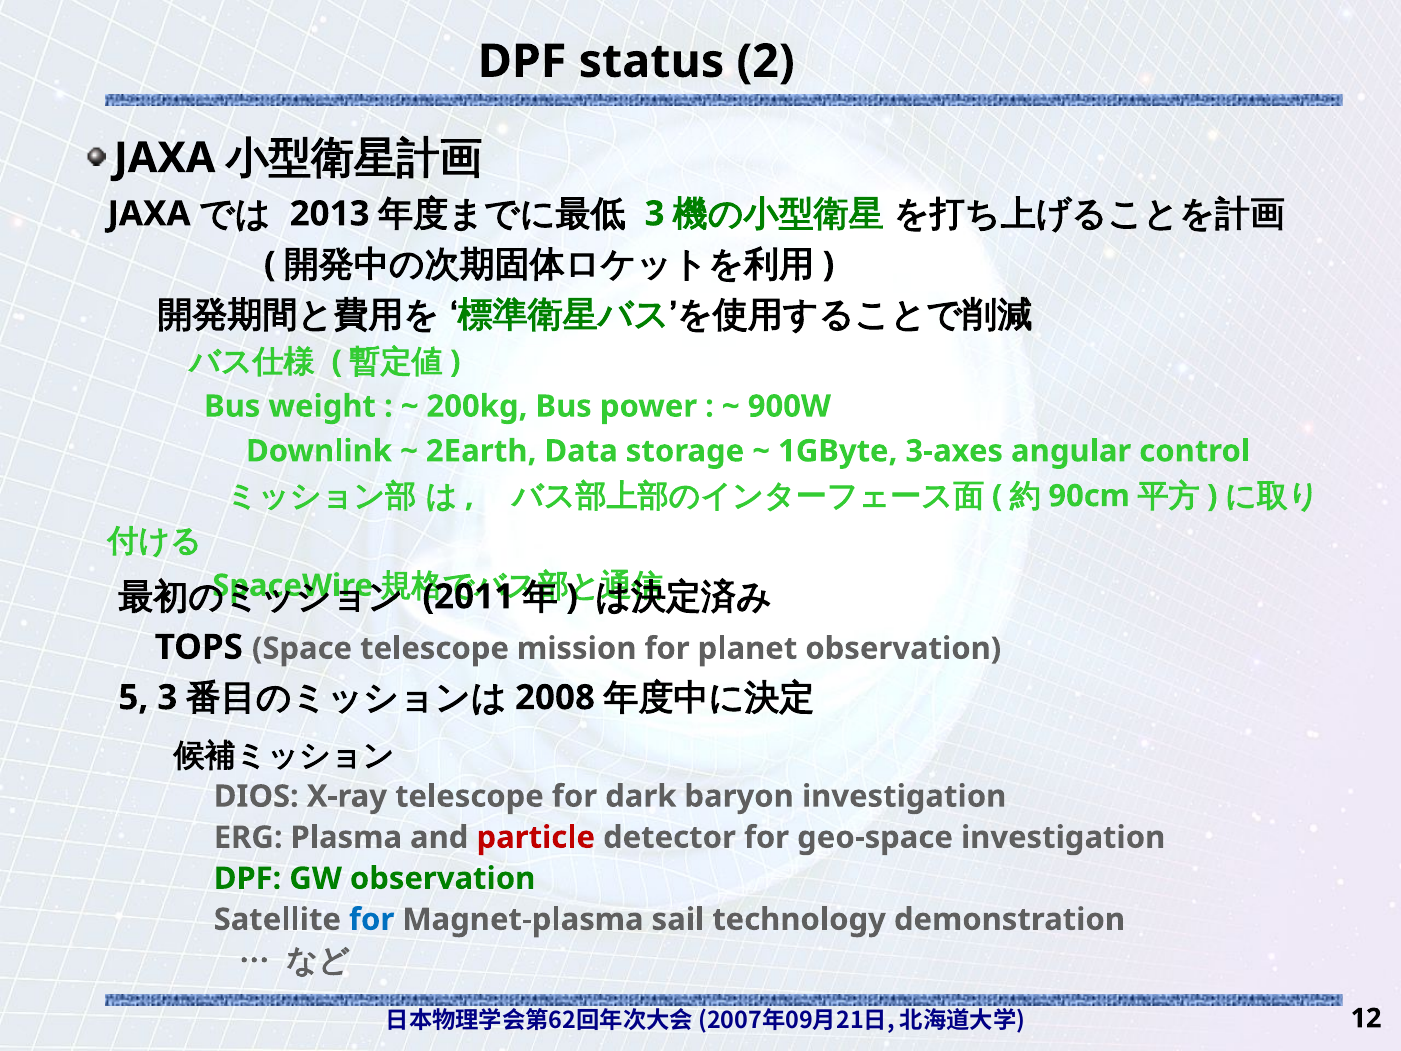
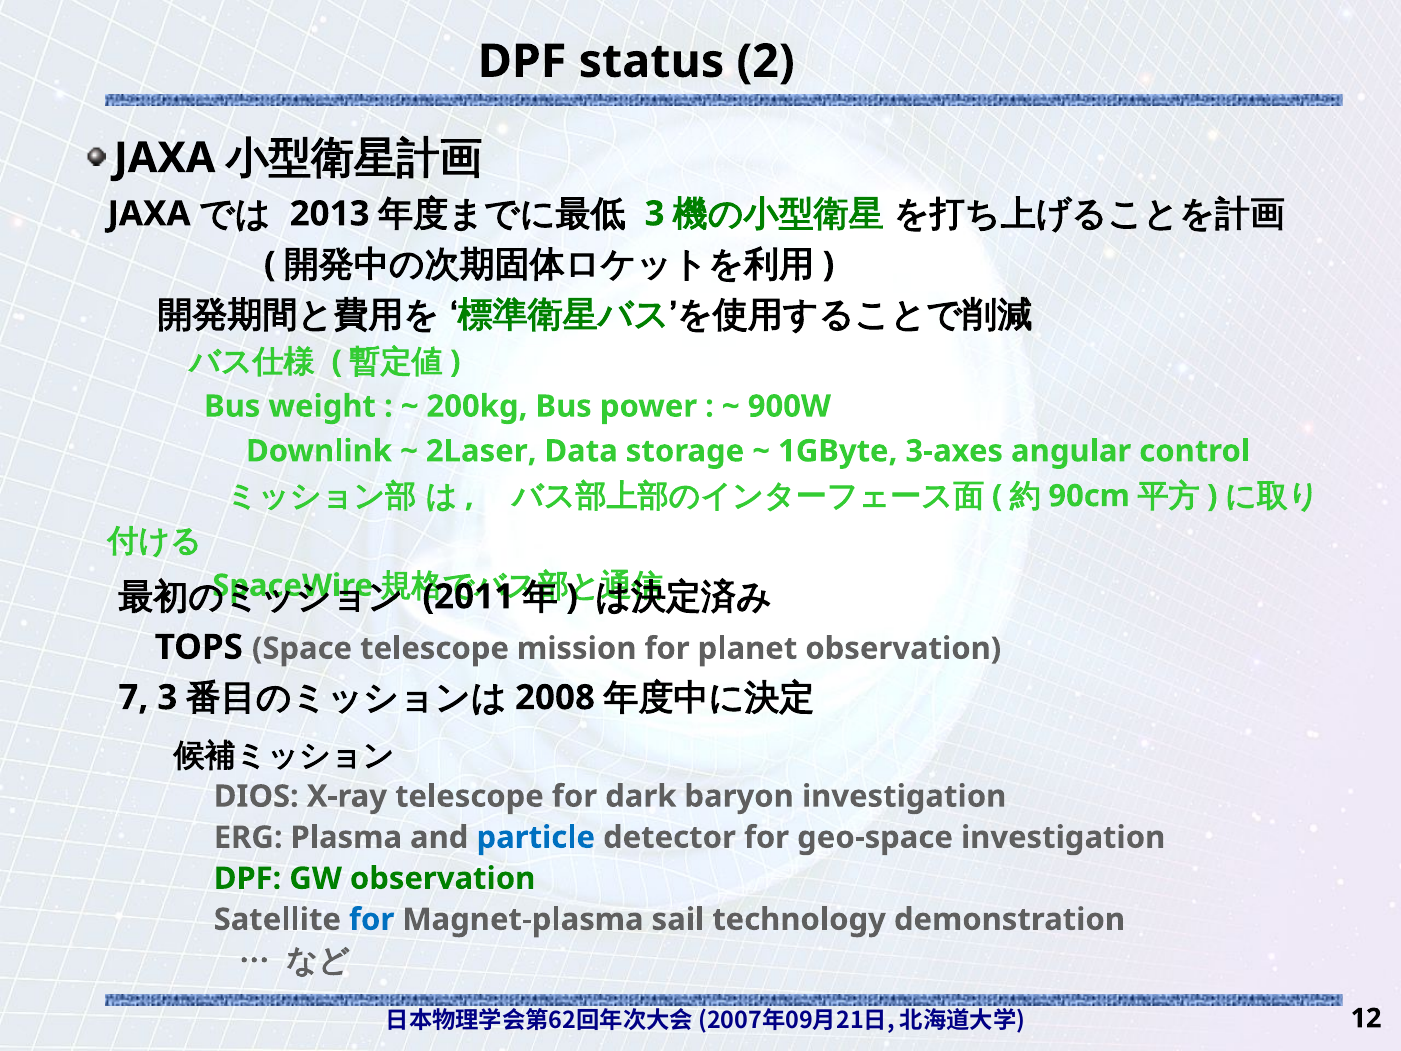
2Earth: 2Earth -> 2Laser (481, 451)
5: 5 -> 7 (133, 697)
particle colour: red -> blue (536, 837)
